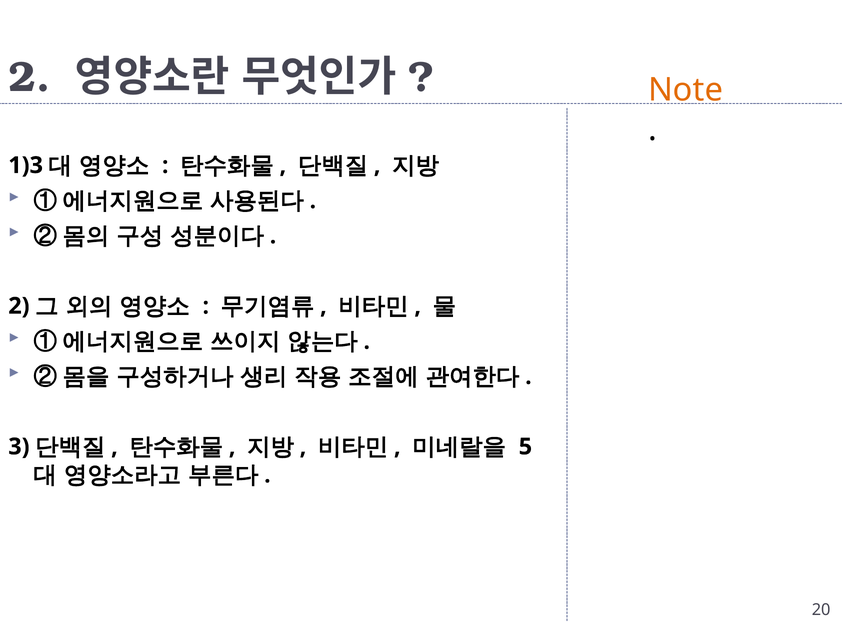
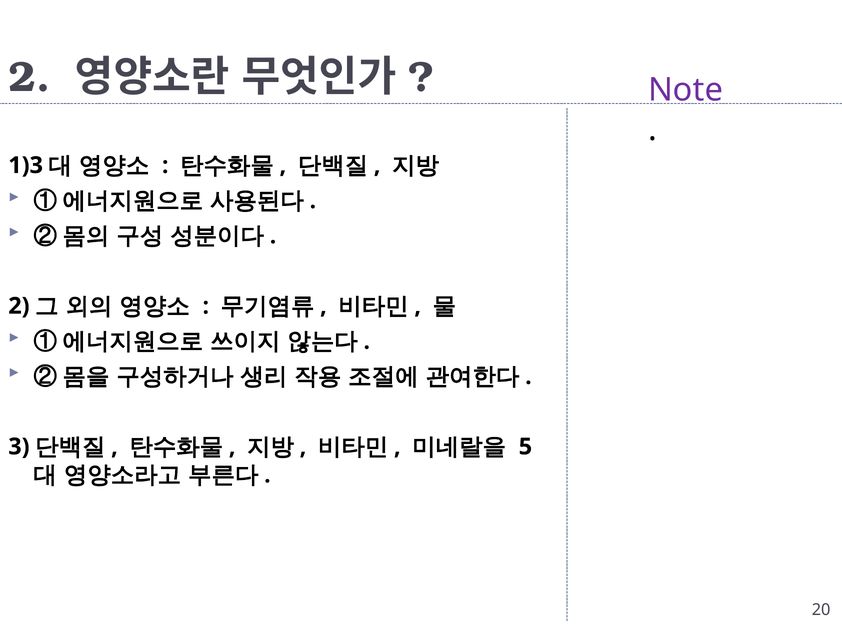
Note colour: orange -> purple (686, 90)
